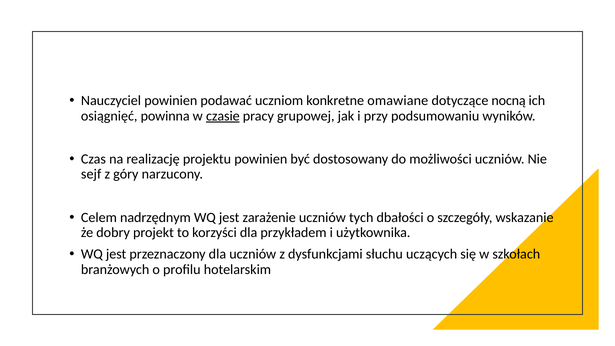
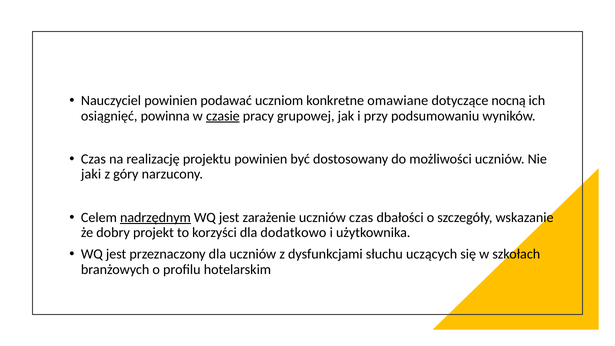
sejf: sejf -> jaki (91, 174)
nadrzędnym underline: none -> present (155, 217)
uczniów tych: tych -> czas (361, 217)
przykładem: przykładem -> dodatkowo (293, 233)
